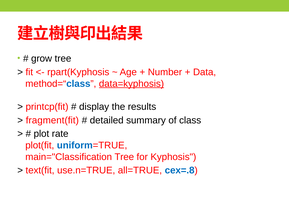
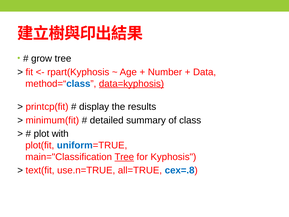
fragment(fit: fragment(fit -> minimum(fit (52, 120)
rate: rate -> with (60, 134)
Tree underline: none -> present (124, 157)
